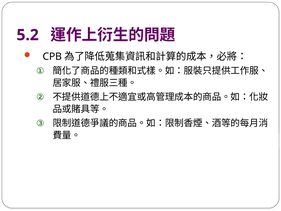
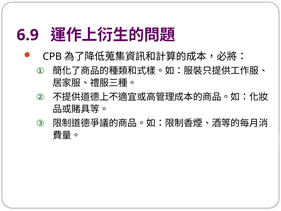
5.2: 5.2 -> 6.9 (28, 35)
